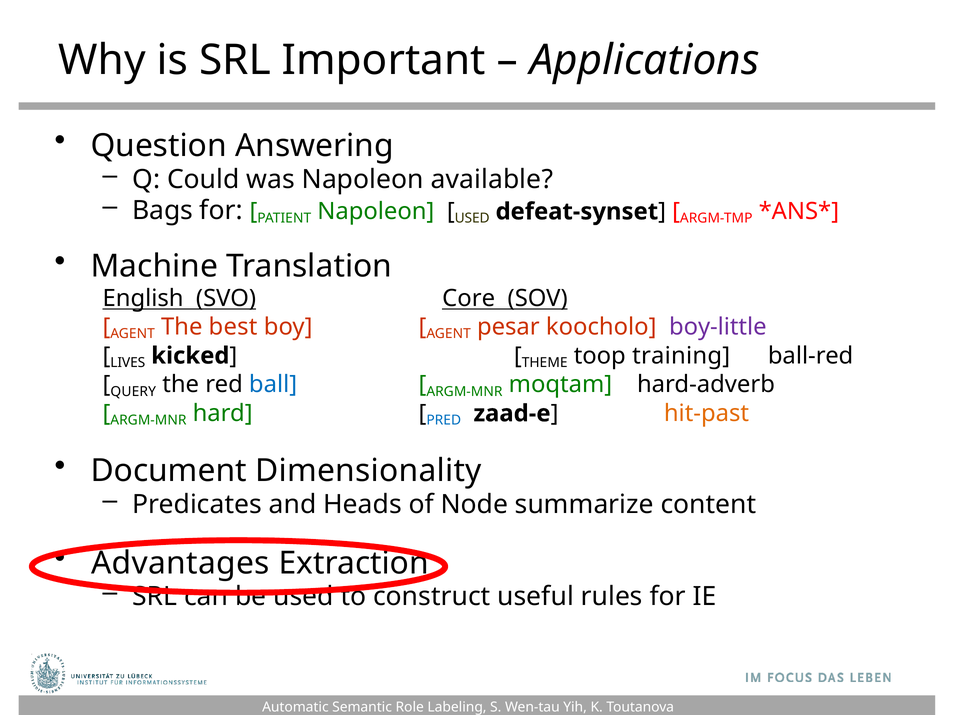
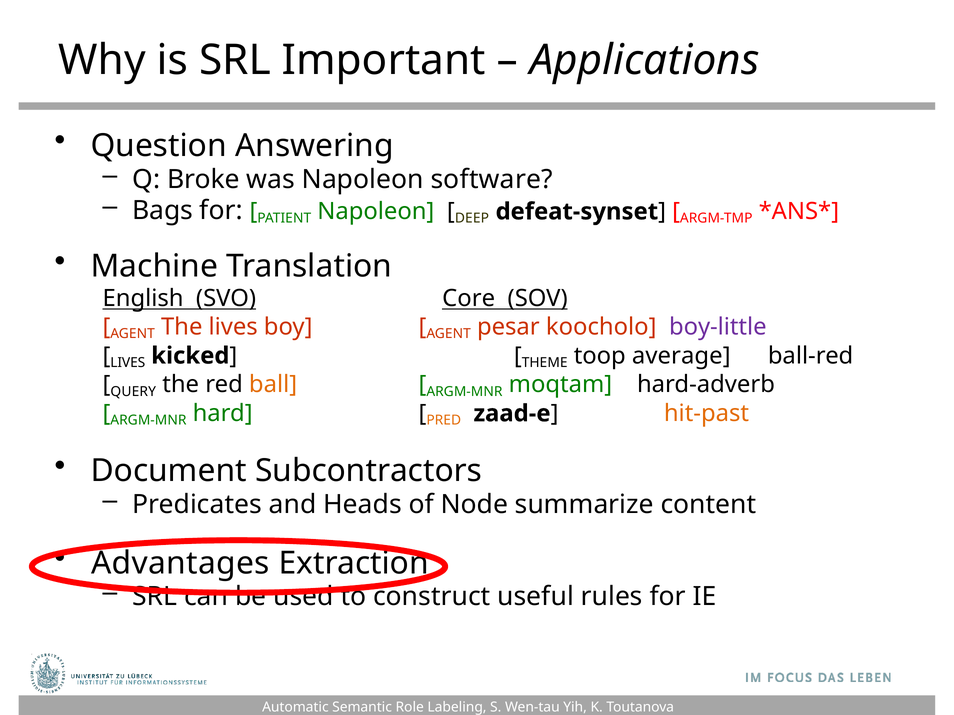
Could: Could -> Broke (203, 179)
available: available -> software (492, 179)
USED: USED -> DEEP (472, 219)
The best: best -> lives (233, 327)
training: training -> average (681, 356)
ball colour: blue -> orange (273, 385)
PRED colour: blue -> orange (444, 421)
Dimensionality: Dimensionality -> Subcontractors (369, 471)
